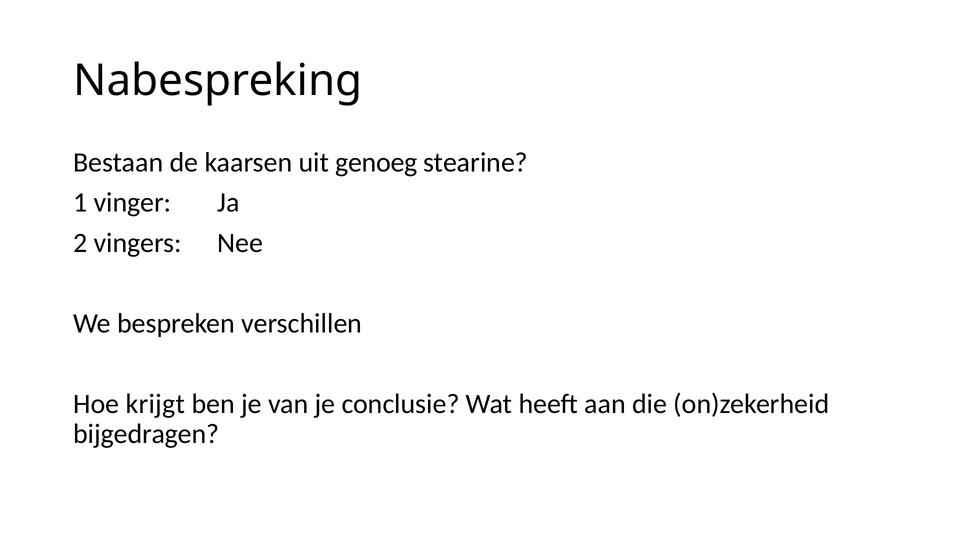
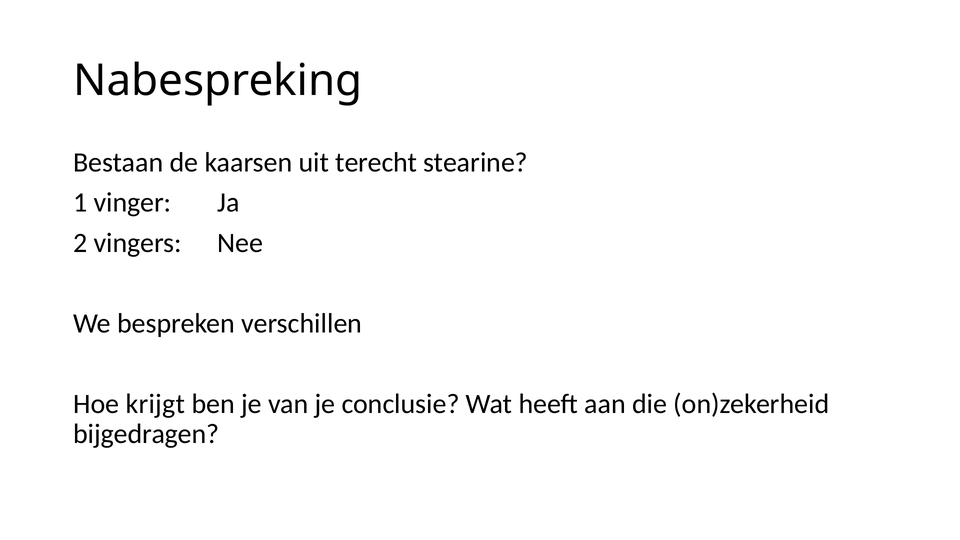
genoeg: genoeg -> terecht (376, 162)
